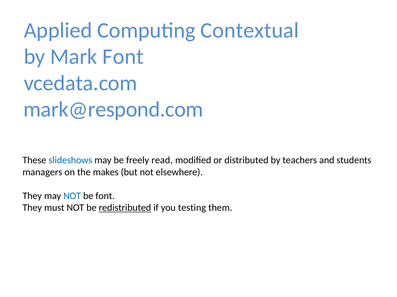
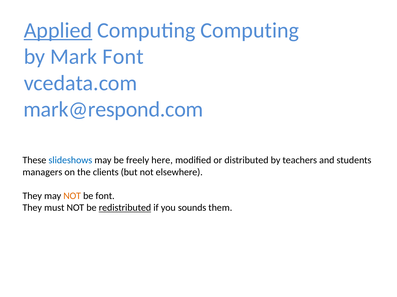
Applied underline: none -> present (58, 30)
Computing Contextual: Contextual -> Computing (250, 30)
read: read -> here (162, 161)
makes: makes -> clients (106, 172)
NOT colour: blue -> orange (72, 196)
testing: testing -> sounds (192, 208)
